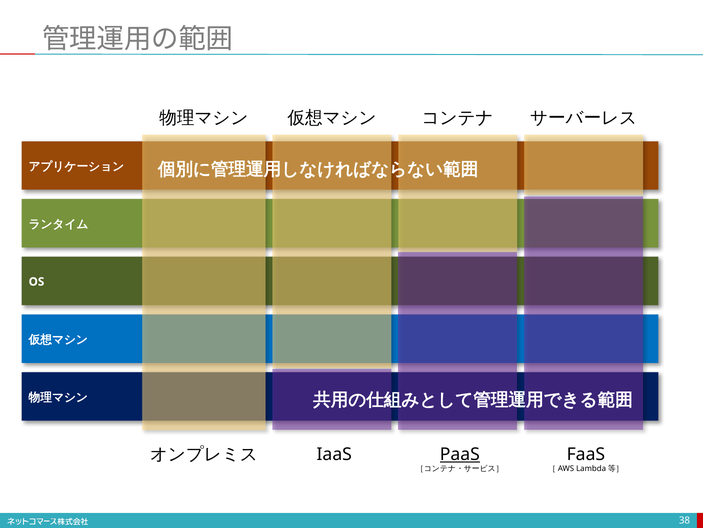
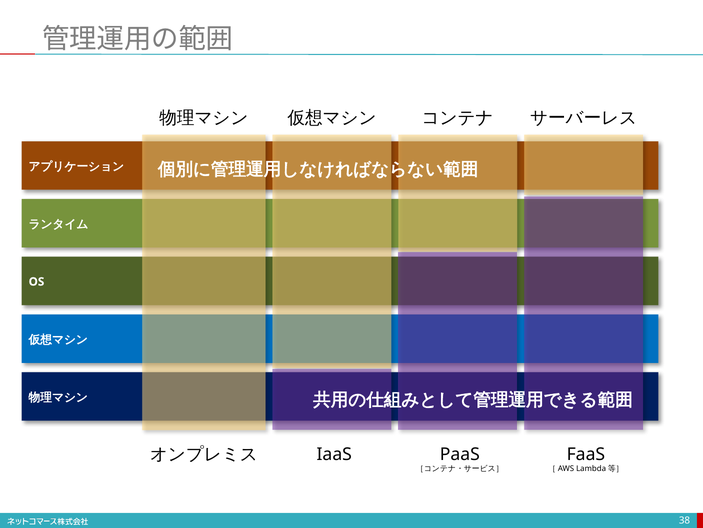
PaaS underline: present -> none (460, 454)
